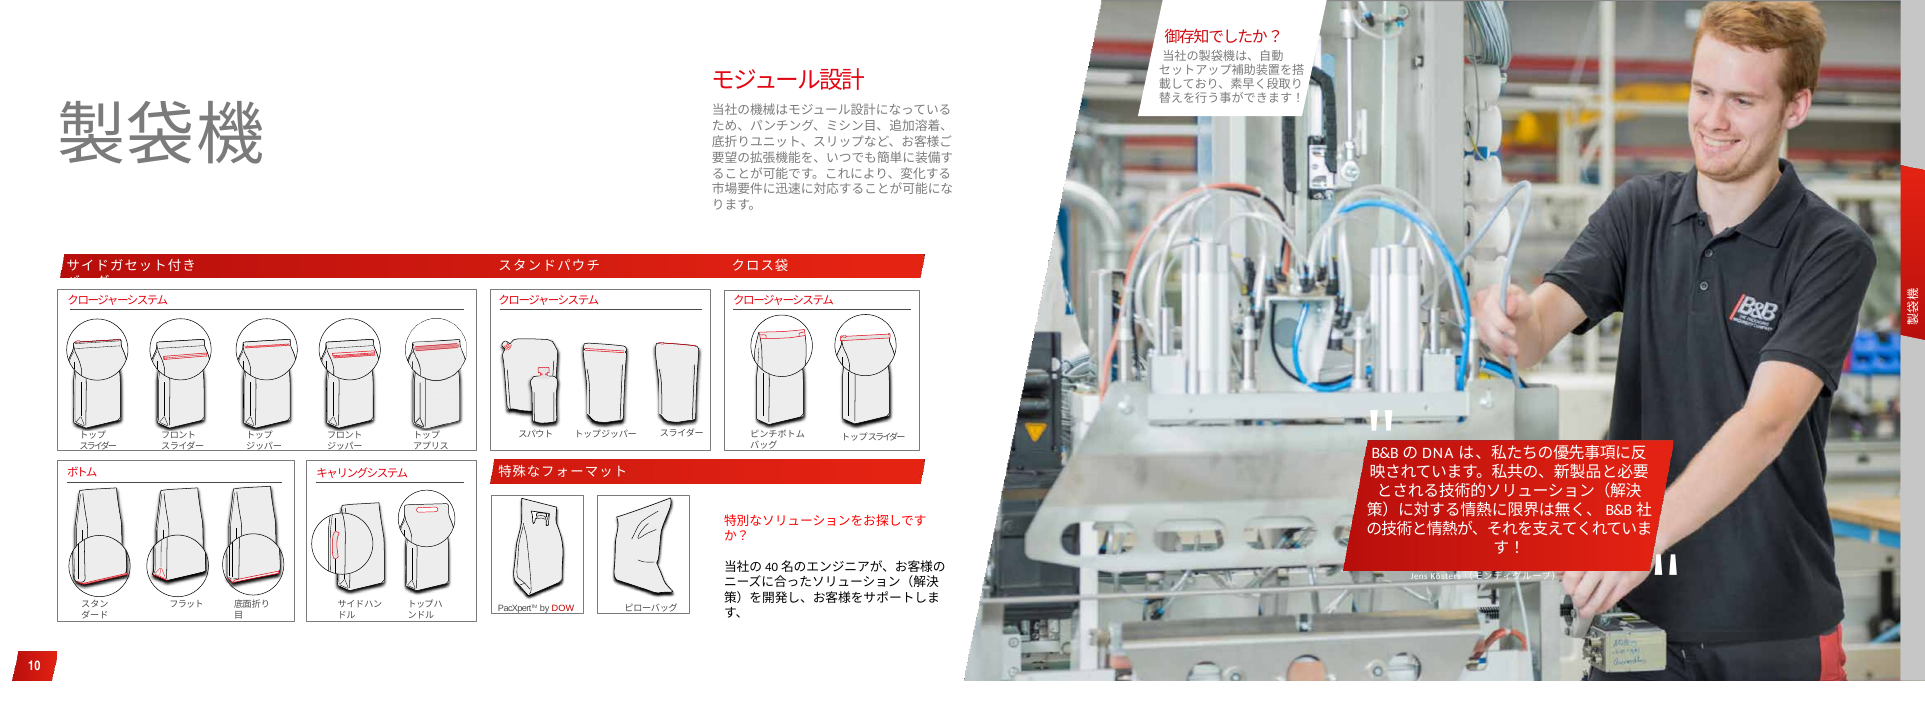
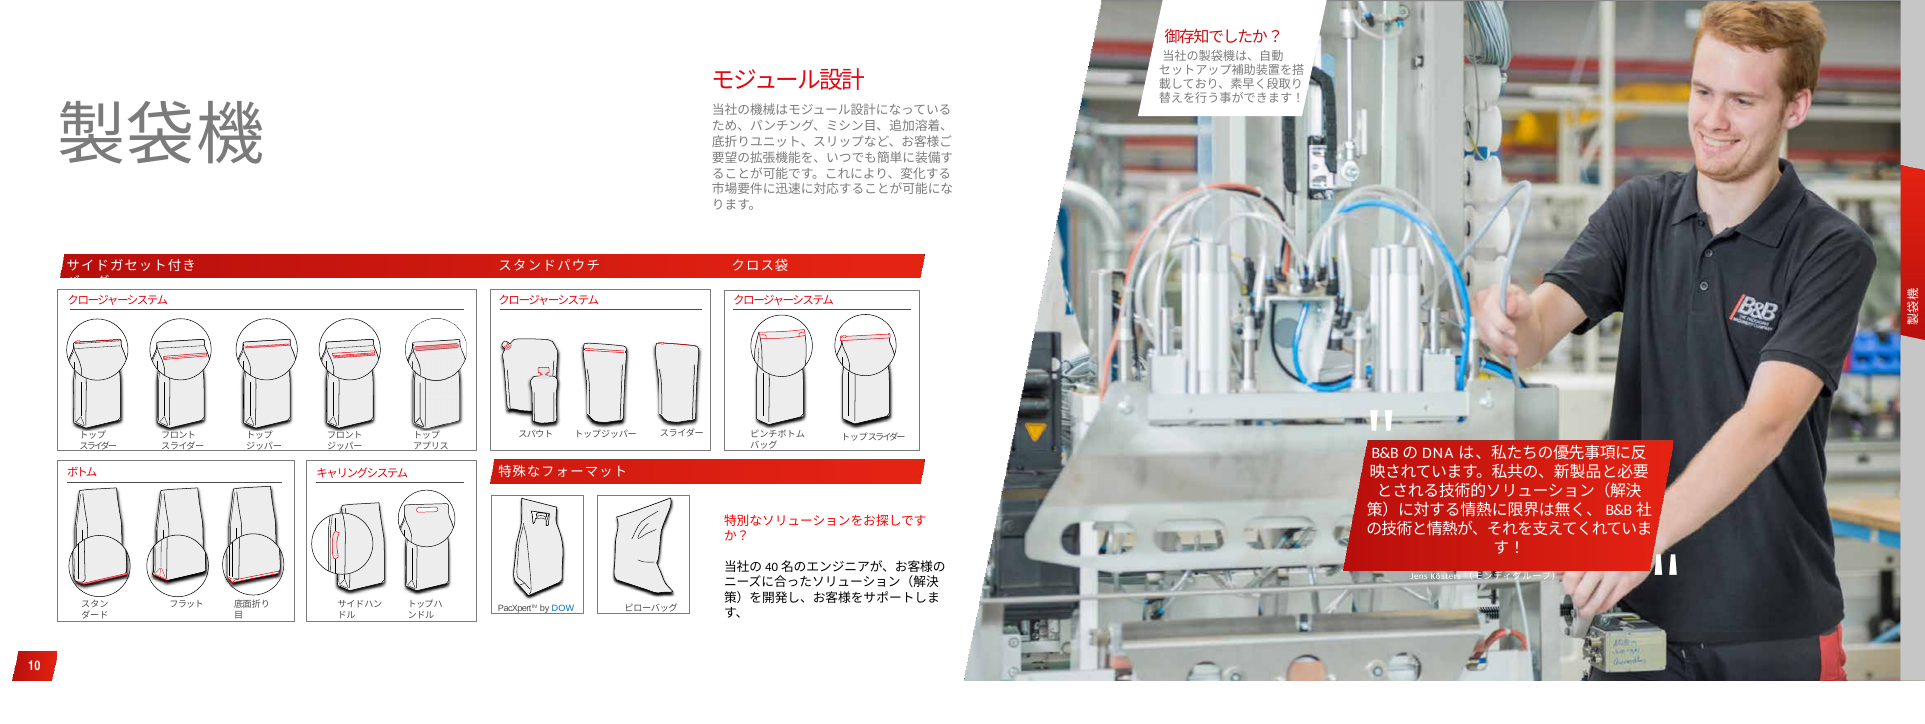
DOW colour: red -> blue (563, 608)
